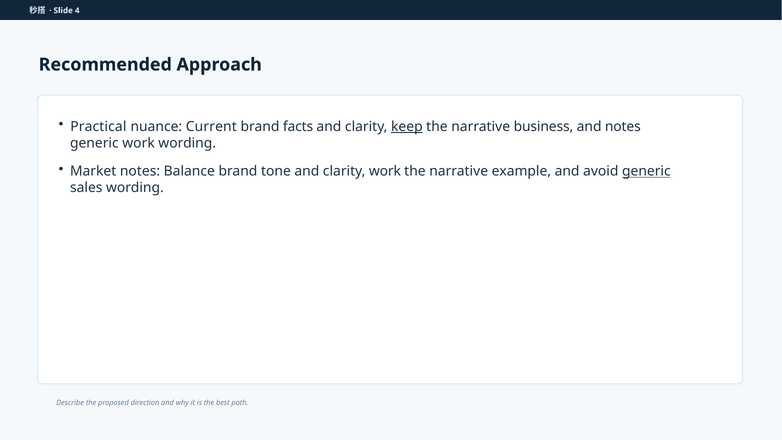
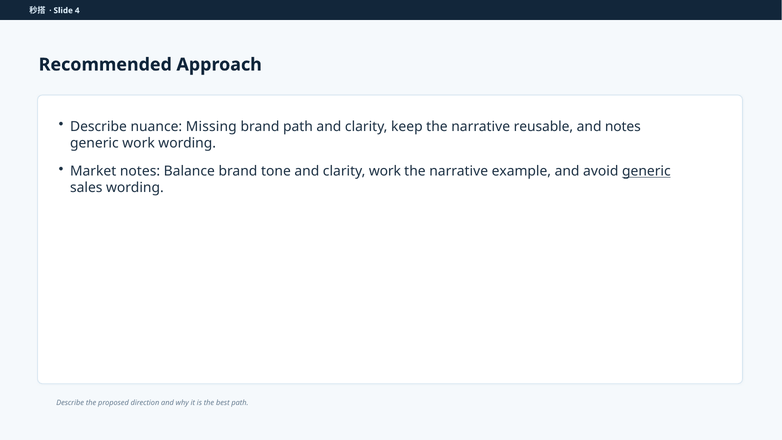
Practical: Practical -> Describe (98, 127)
Current: Current -> Missing (211, 127)
brand facts: facts -> path (298, 127)
keep underline: present -> none (407, 127)
business: business -> reusable (543, 127)
